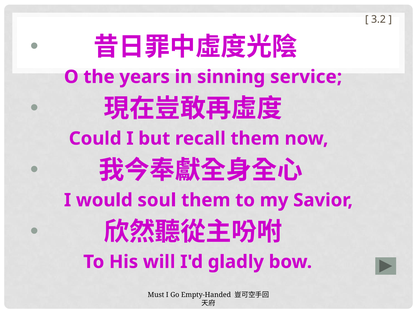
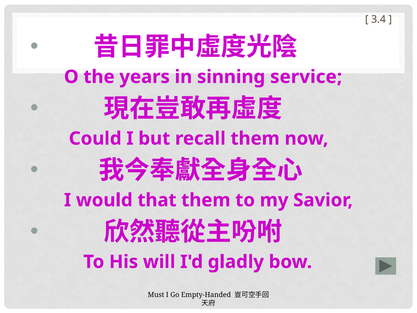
3.2: 3.2 -> 3.4 (378, 19)
soul: soul -> that (157, 200)
